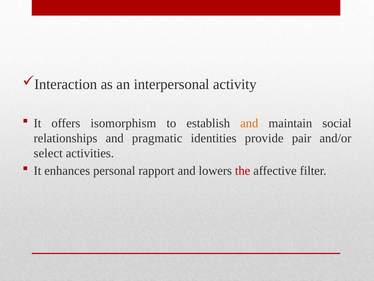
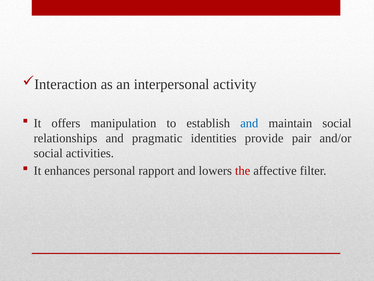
isomorphism: isomorphism -> manipulation (123, 123)
and colour: orange -> blue (249, 123)
select: select -> social (48, 153)
